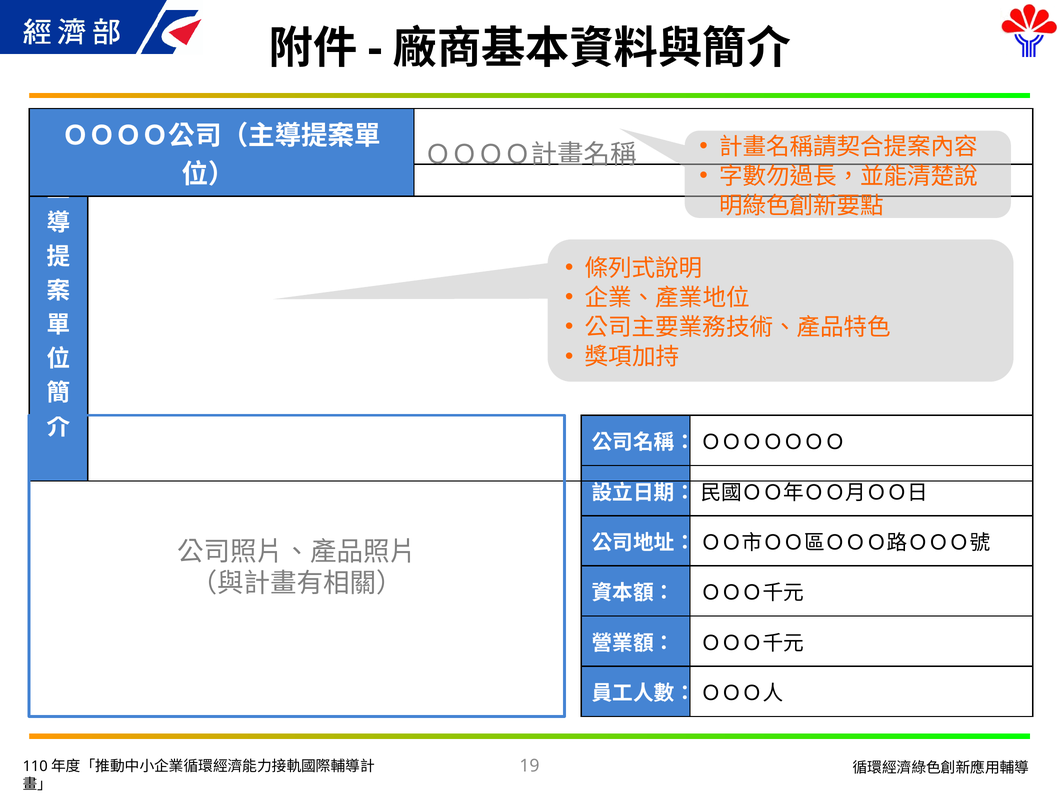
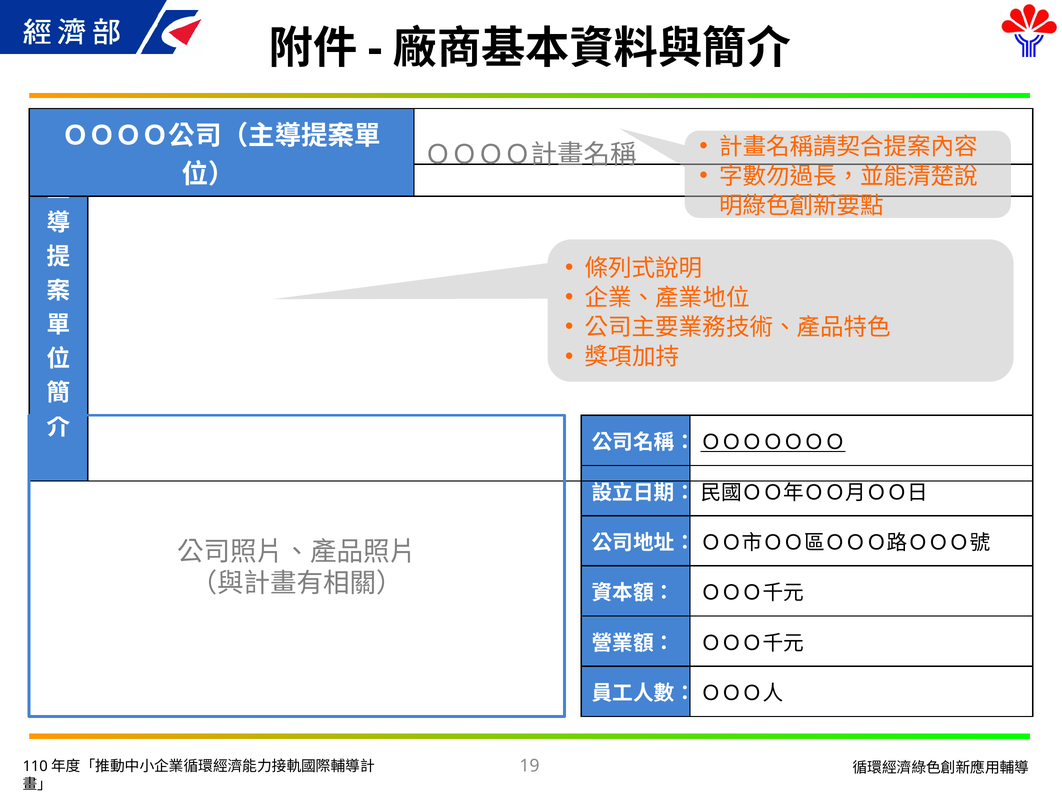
ＯＯＯＯＯＯＯ underline: none -> present (773, 442)
